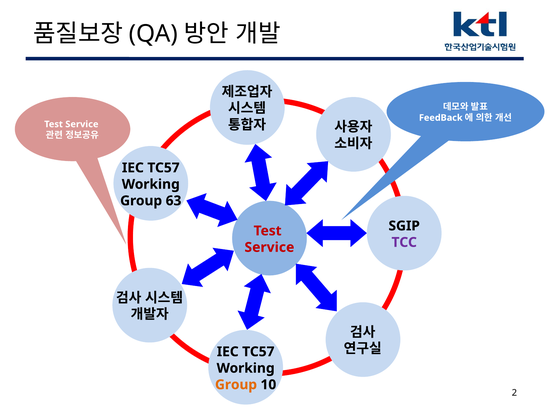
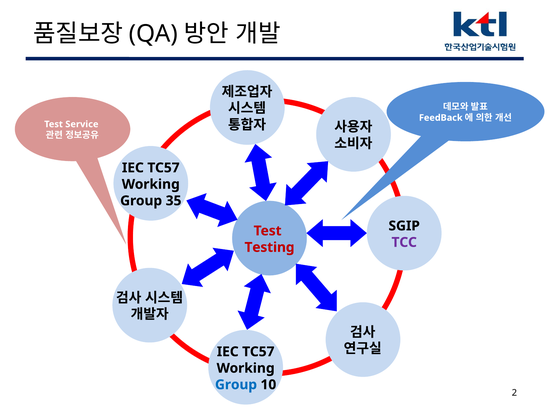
63: 63 -> 35 (174, 201)
Service: Service -> Testing (270, 248)
Group colour: orange -> blue (236, 385)
